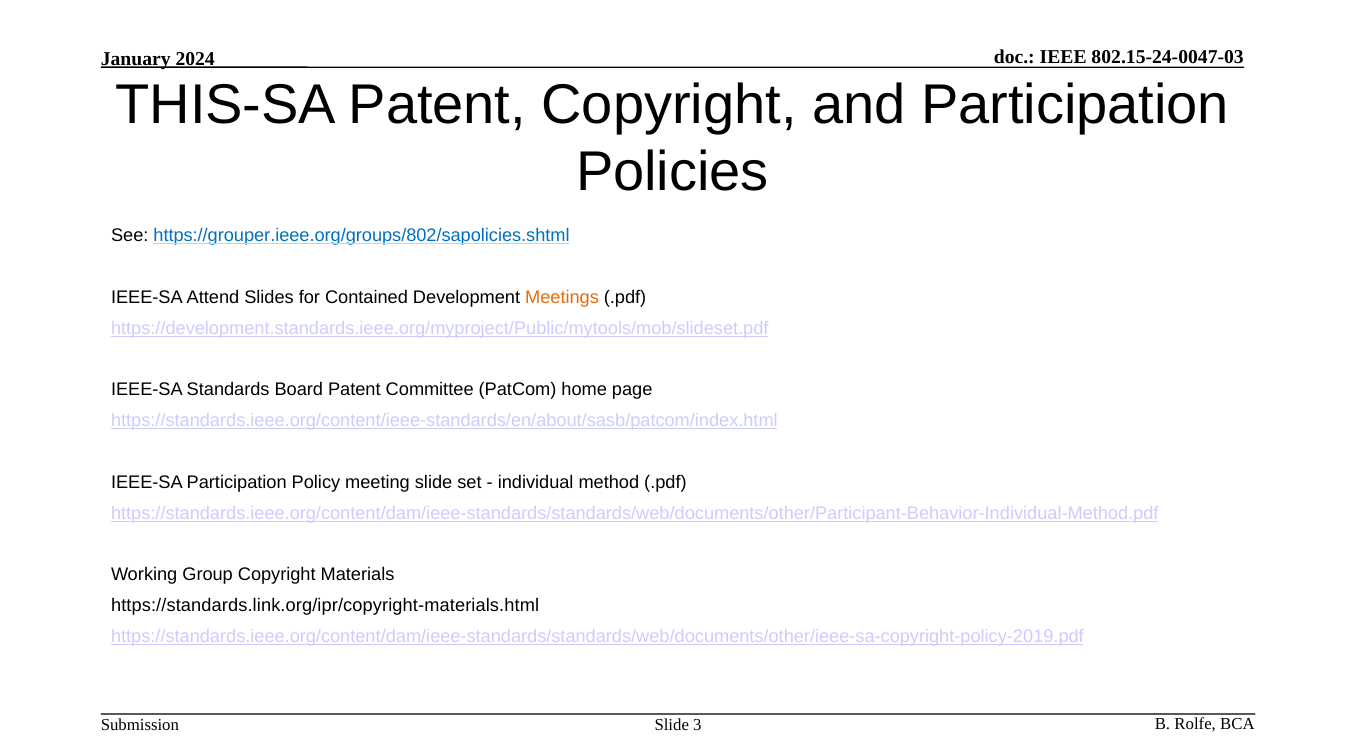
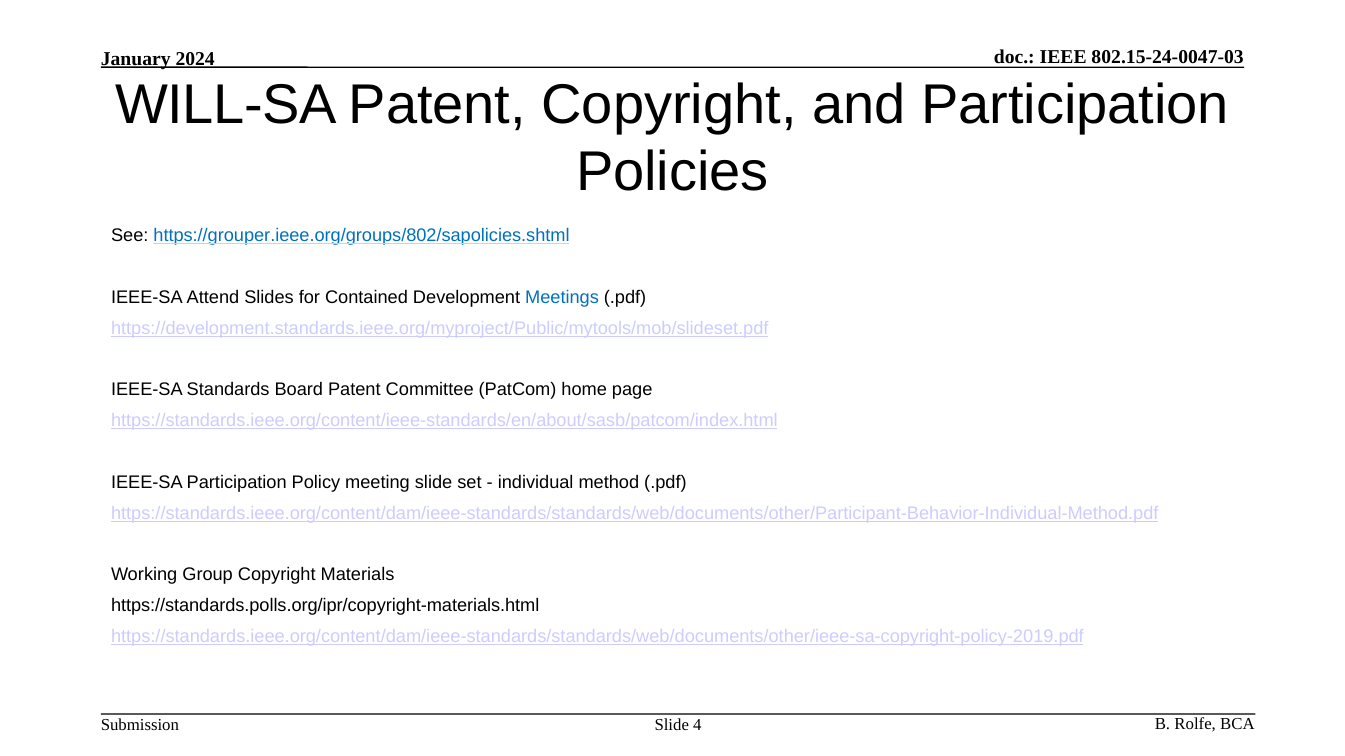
THIS-SA: THIS-SA -> WILL-SA (226, 105)
Meetings colour: orange -> blue (562, 298)
https://standards.link.org/ipr/copyright-materials.html: https://standards.link.org/ipr/copyright-materials.html -> https://standards.polls.org/ipr/copyright-materials.html (325, 606)
3: 3 -> 4 (697, 726)
